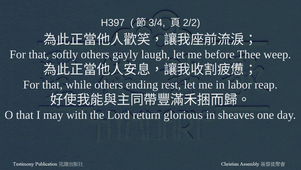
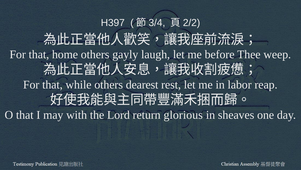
softly: softly -> home (65, 54)
ending: ending -> dearest (142, 84)
